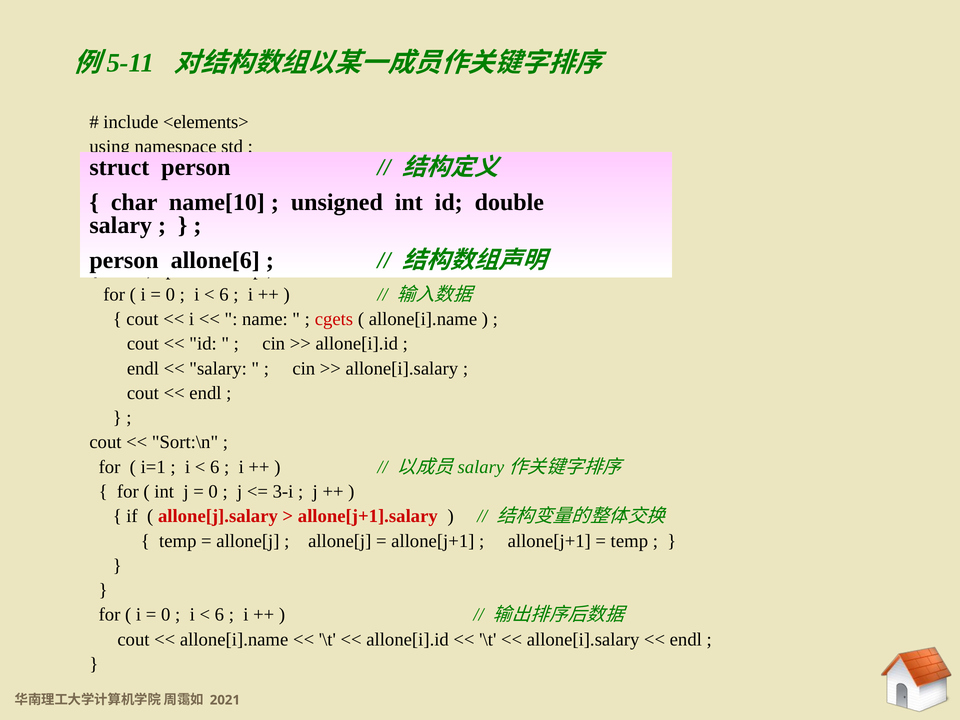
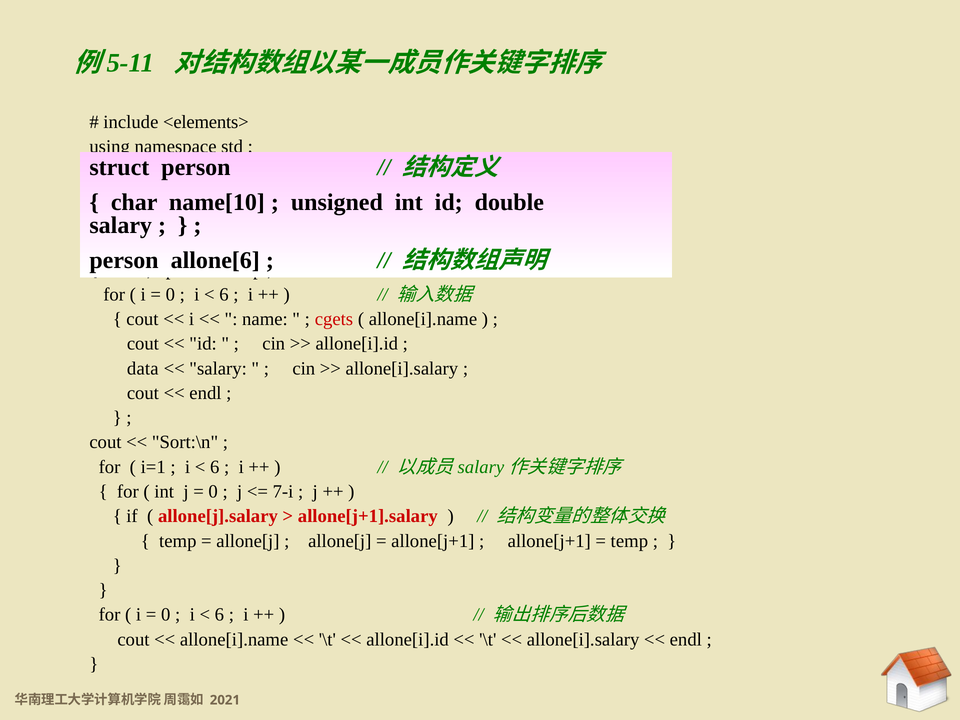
endl: endl -> data (143, 368)
3-i: 3-i -> 7-i (283, 492)
